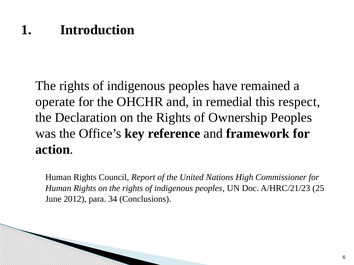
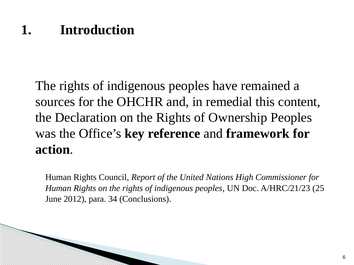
operate: operate -> sources (55, 102)
respect: respect -> content (299, 102)
